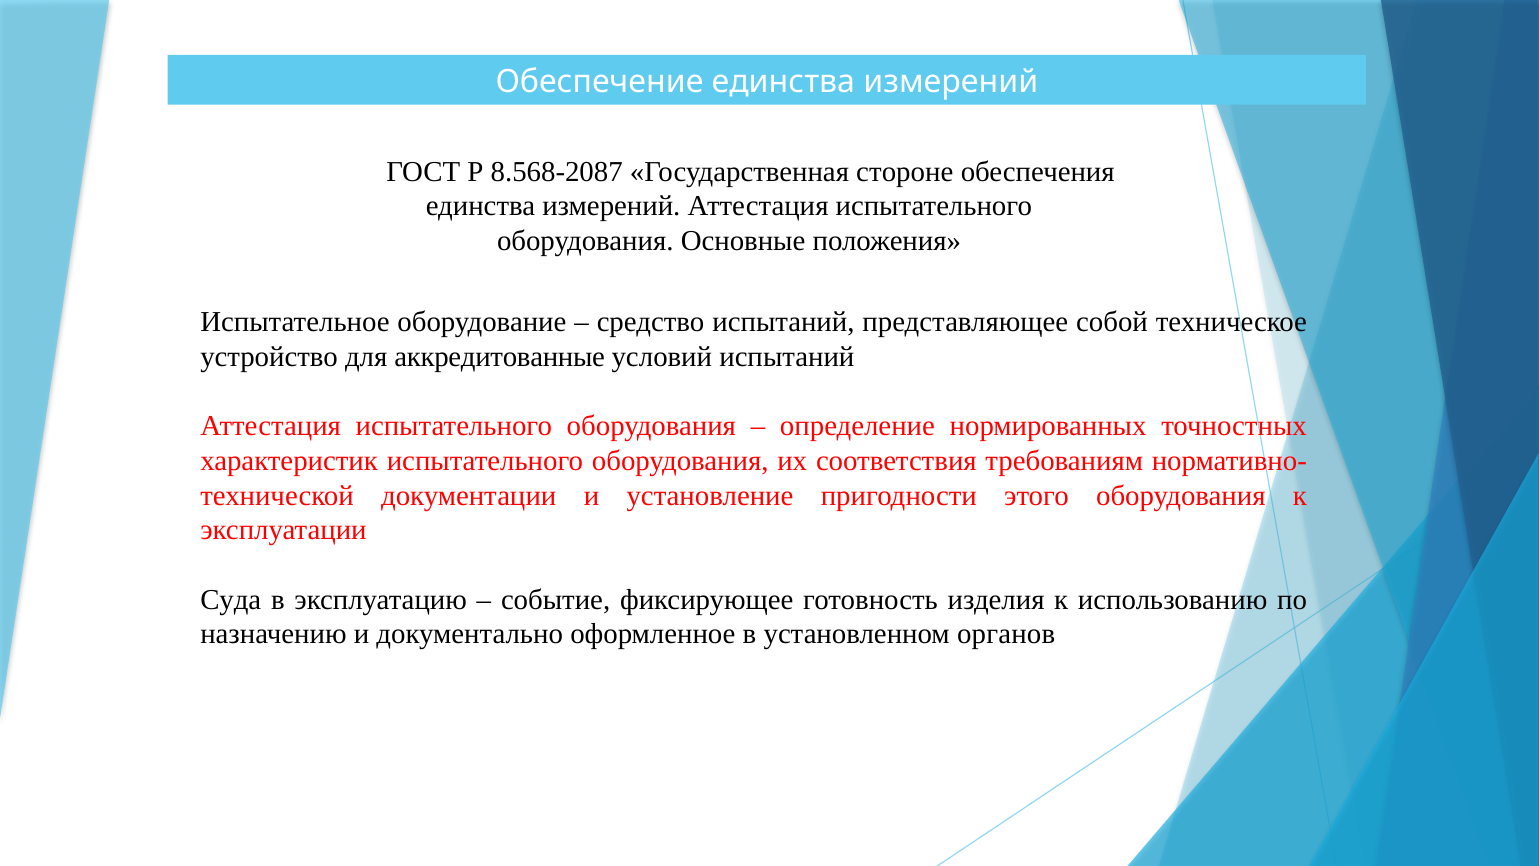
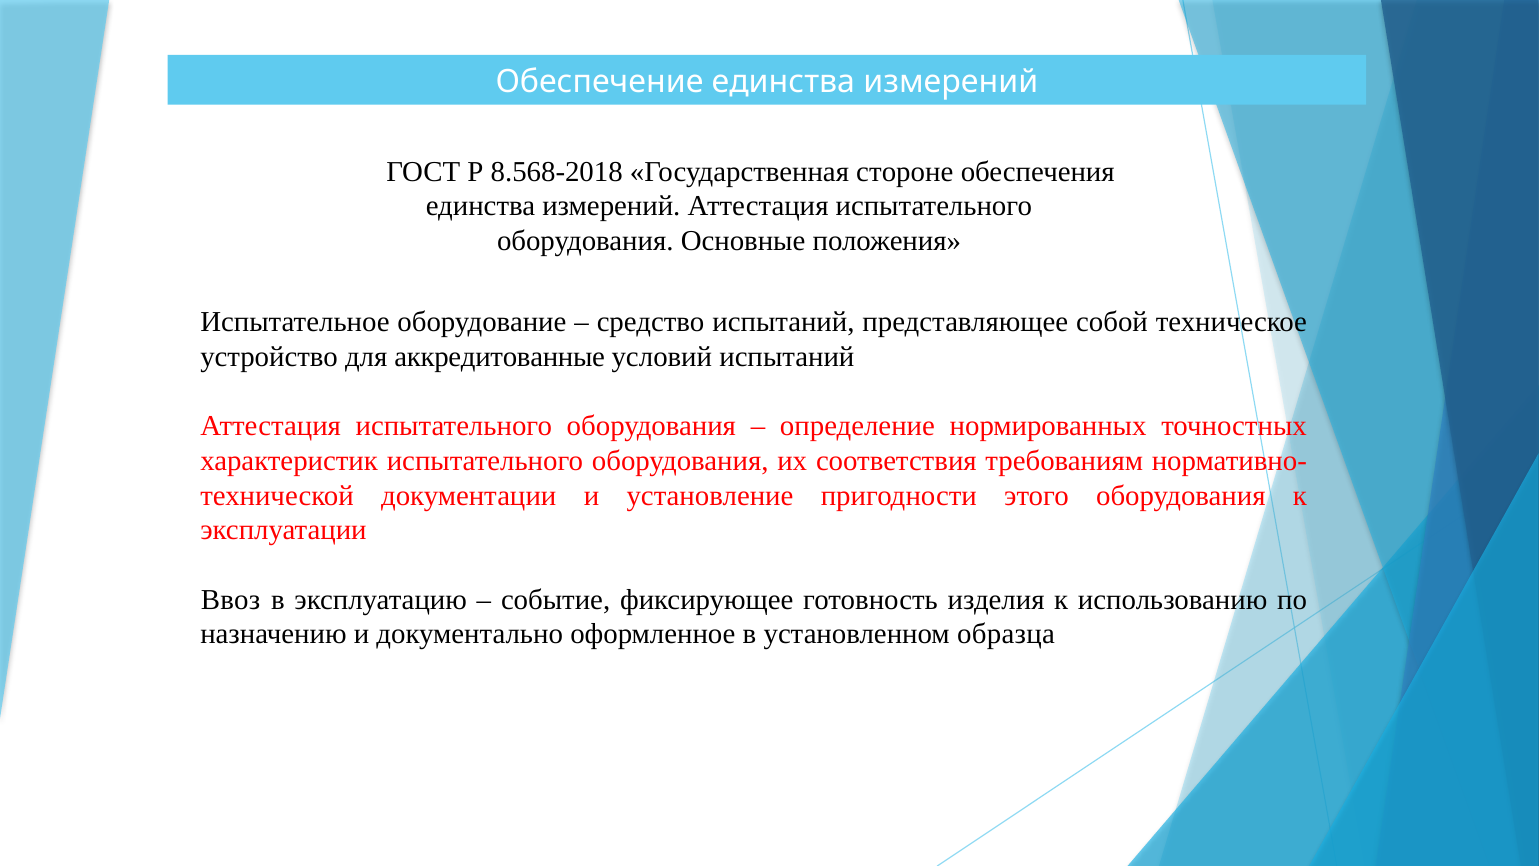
8.568-2087: 8.568-2087 -> 8.568-2018 (557, 172)
Суда: Суда -> Ввоз (231, 599)
органов: органов -> образца (1006, 634)
